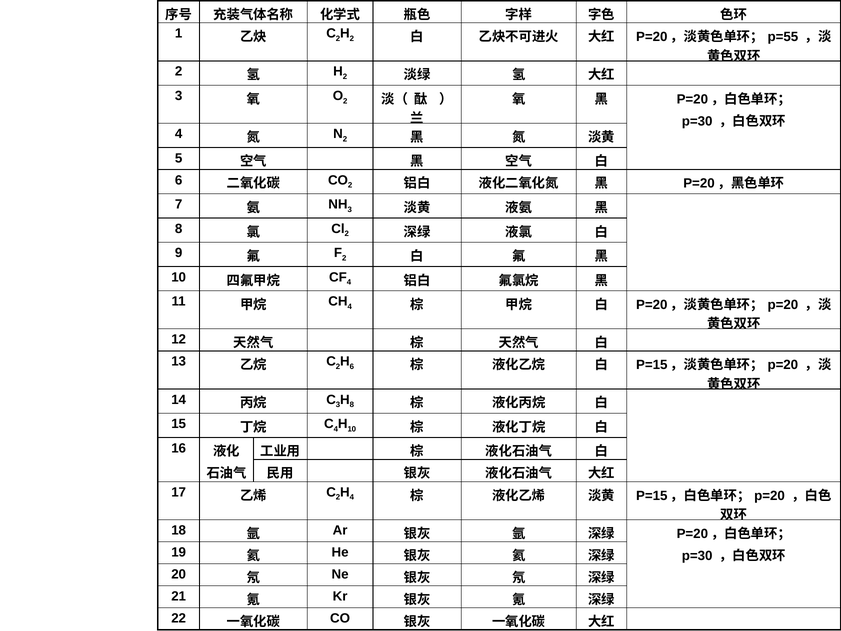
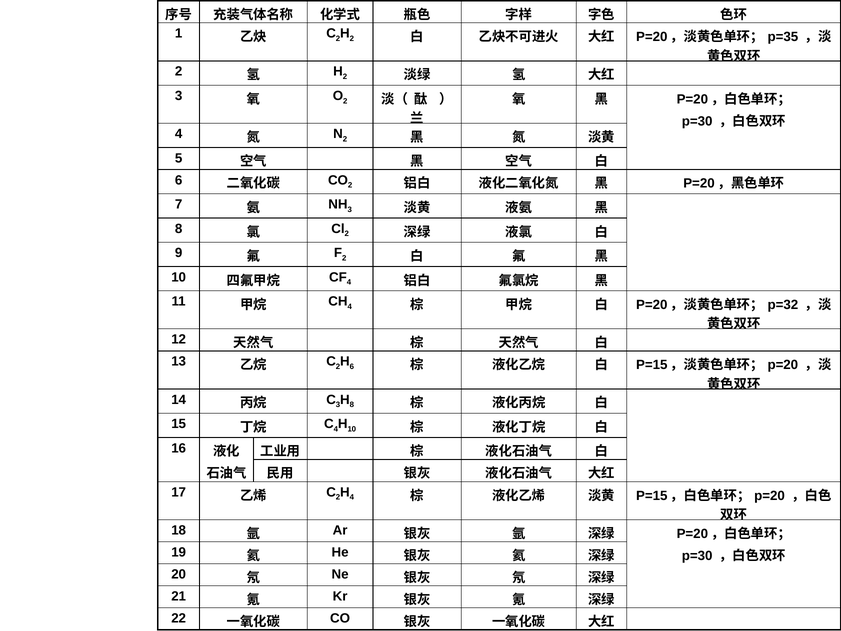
p=55: p=55 -> p=35 (783, 37)
p=20: p=20 -> p=32 (783, 305)
